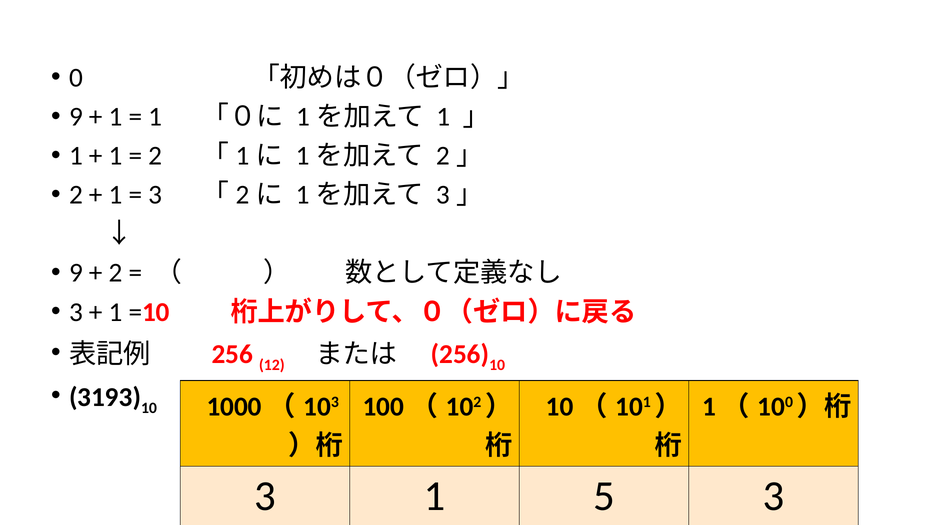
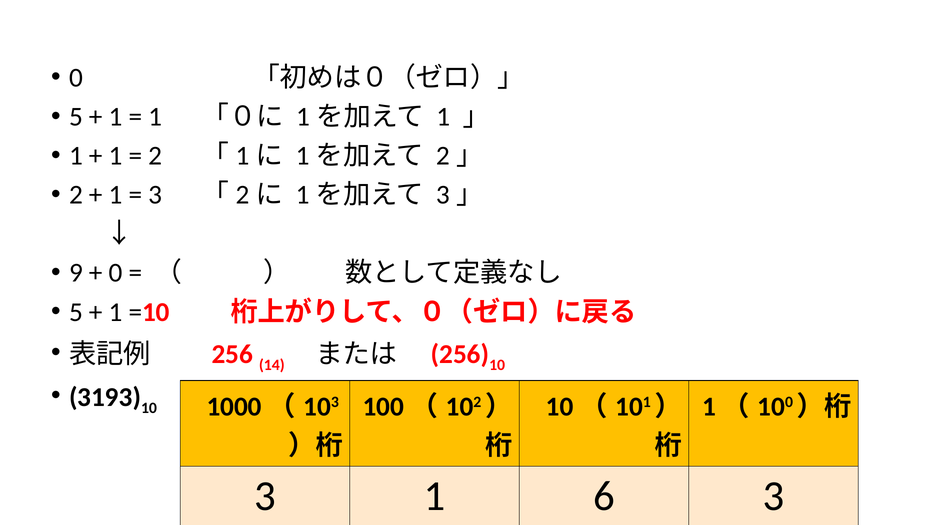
9: 9 -> 5 (76, 117)
2: 2 -> 0 (115, 273)
3: 3 -> 5 (76, 312)
12: 12 -> 14 (272, 365)
5: 5 -> 6 (604, 497)
